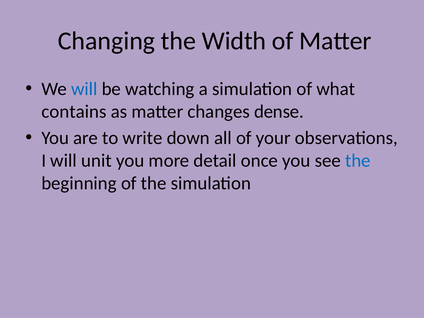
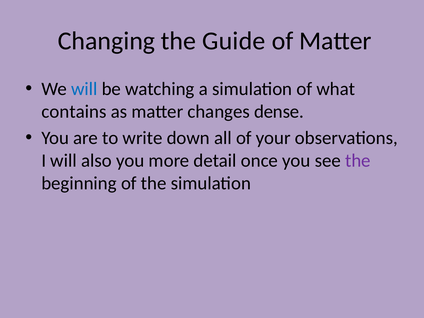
Width: Width -> Guide (234, 41)
unit: unit -> also (96, 161)
the colour: blue -> purple (358, 161)
